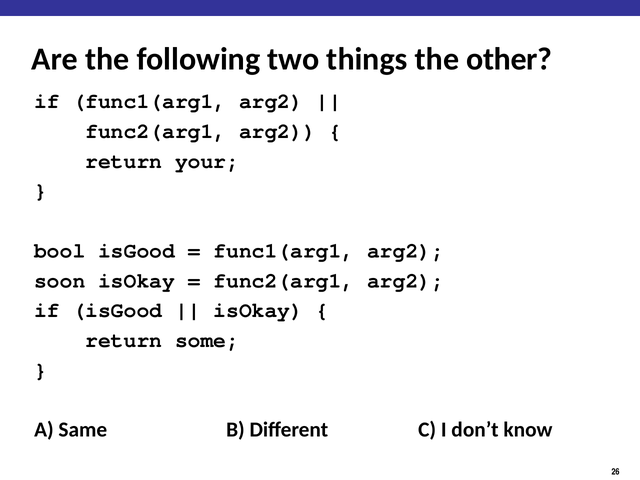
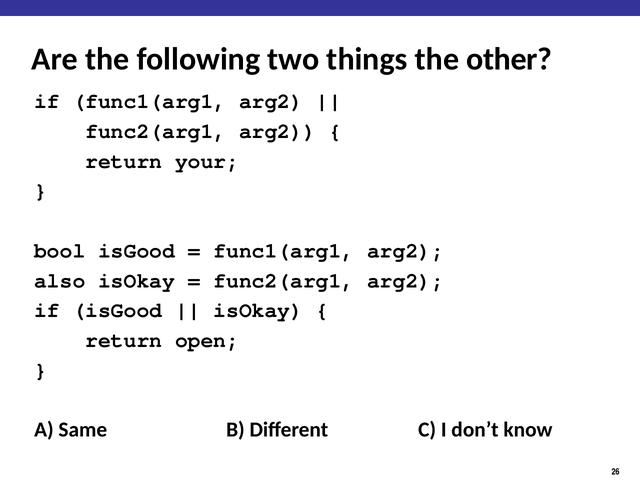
soon: soon -> also (60, 280)
some: some -> open (207, 340)
